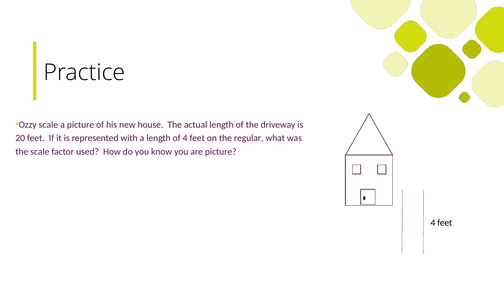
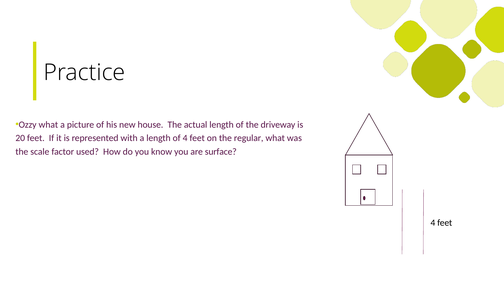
Ozzy scale: scale -> what (48, 125)
are picture: picture -> surface (221, 152)
